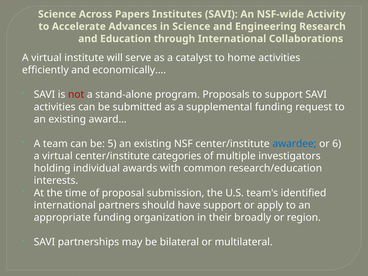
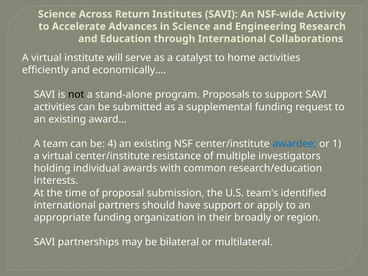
Papers: Papers -> Return (132, 14)
not colour: red -> black (76, 95)
5: 5 -> 4 (112, 144)
6: 6 -> 1 (337, 144)
categories: categories -> resistance (177, 156)
